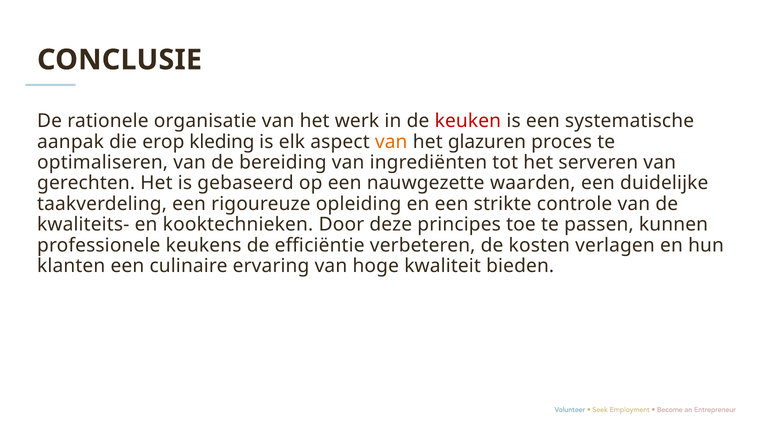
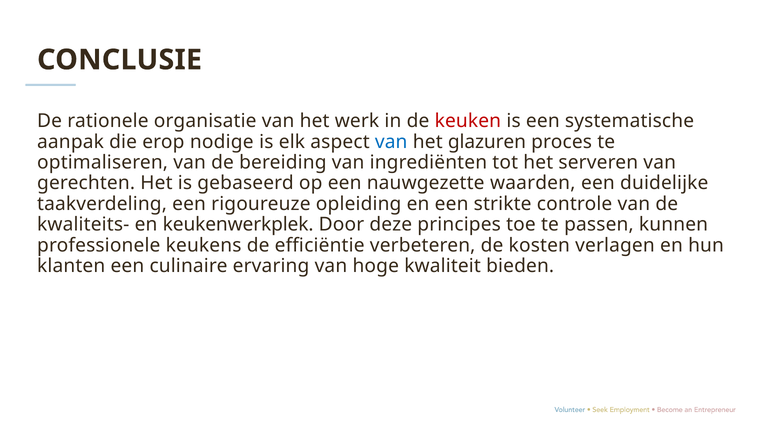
kleding: kleding -> nodige (222, 142)
van colour: orange -> blue (391, 142)
kooktechnieken: kooktechnieken -> keukenwerkplek (238, 224)
